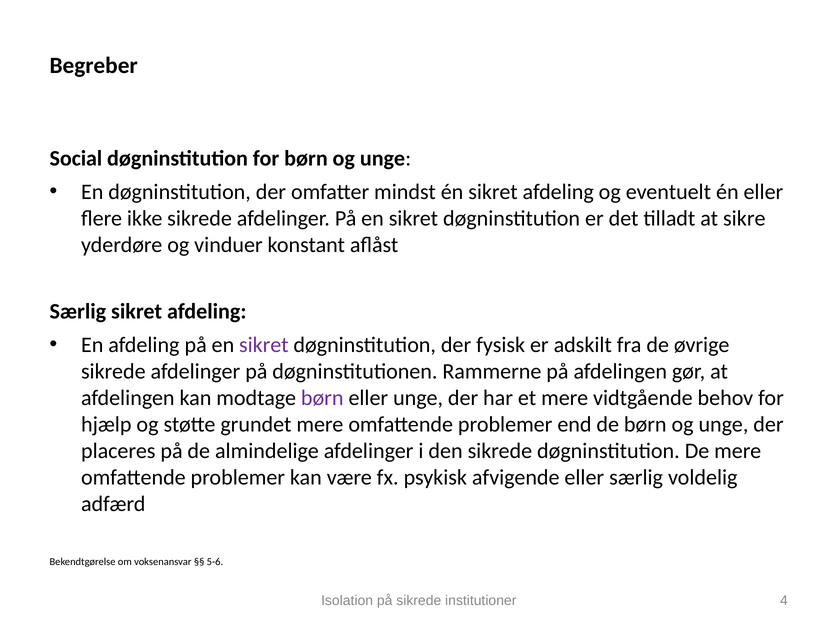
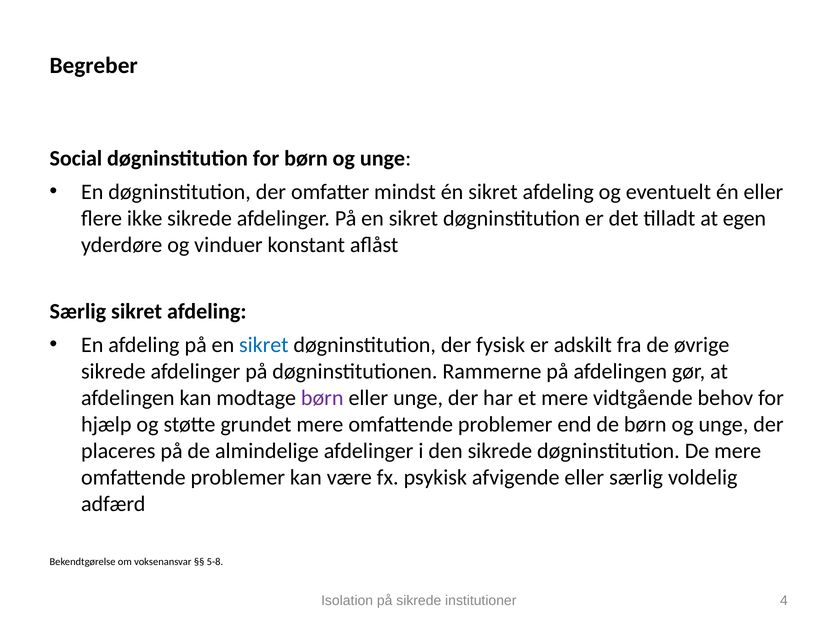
sikre: sikre -> egen (744, 218)
sikret colour: purple -> blue (264, 345)
5-6: 5-6 -> 5-8 (215, 561)
